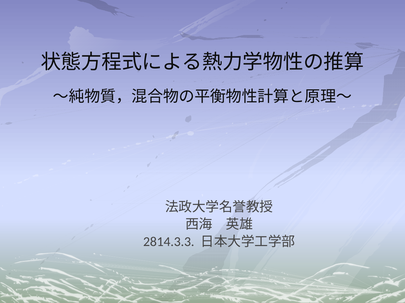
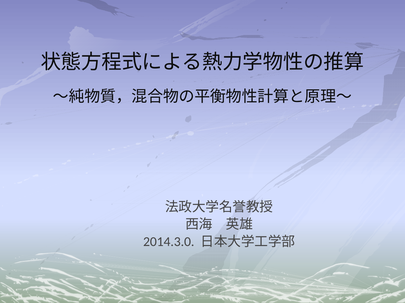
2814.3.3: 2814.3.3 -> 2014.3.0 (169, 242)
